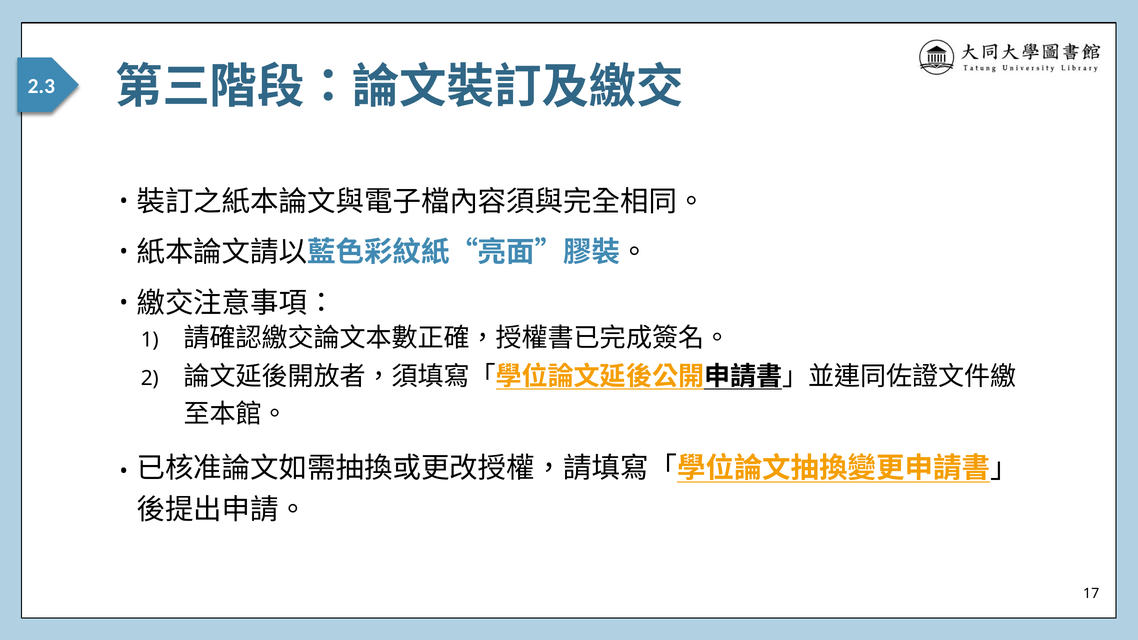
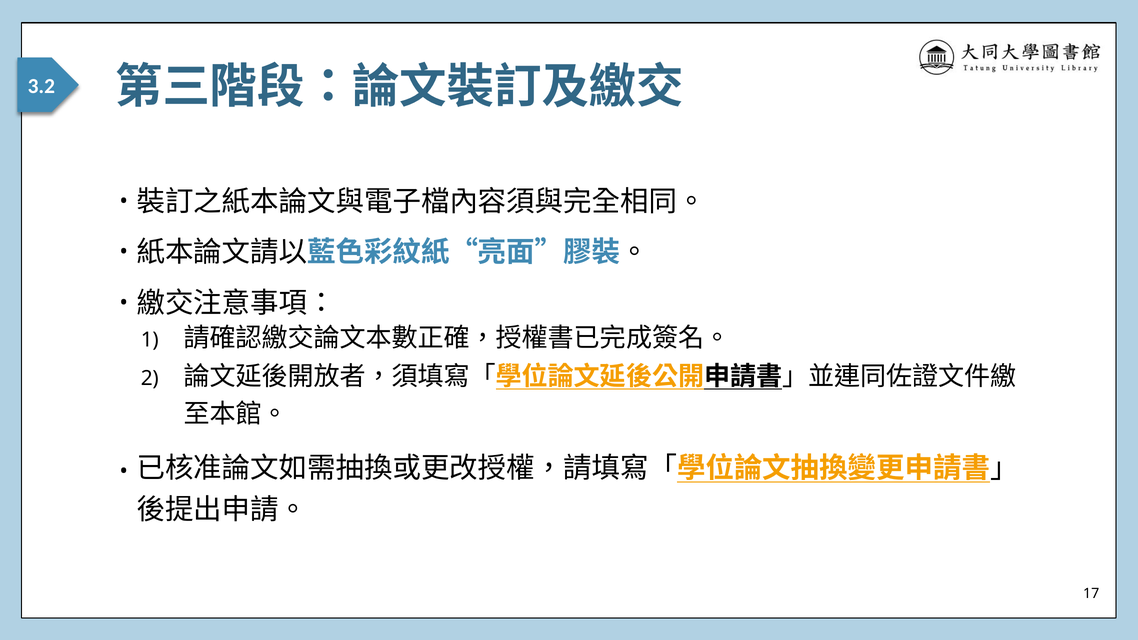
2.3: 2.3 -> 3.2 (41, 86)
